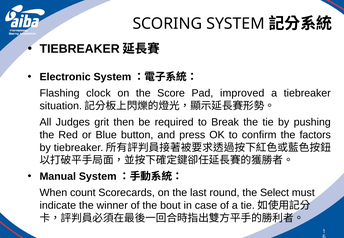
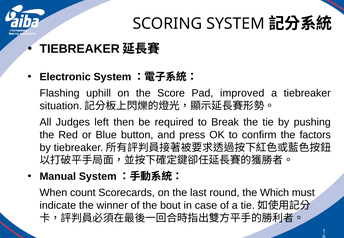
clock: clock -> uphill (99, 93)
grit: grit -> left (102, 122)
Select: Select -> Which (275, 193)
